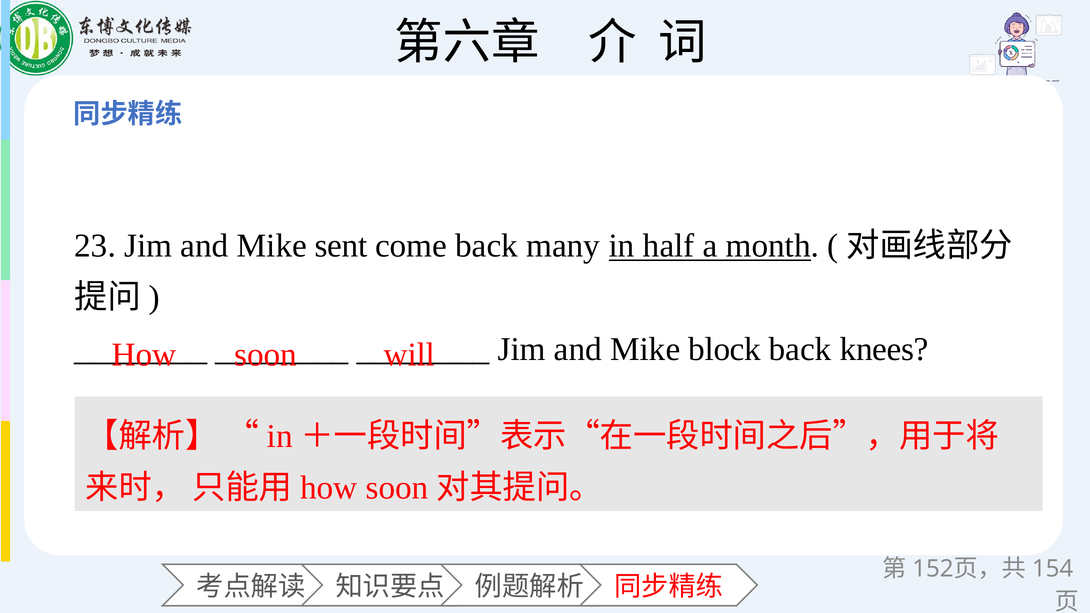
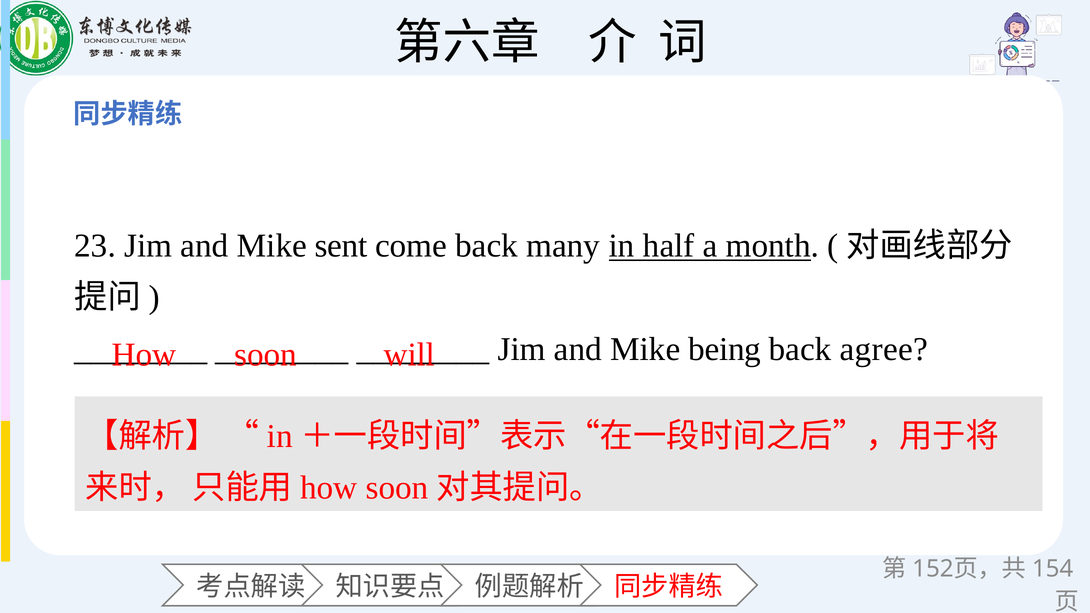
block: block -> being (725, 349)
knees: knees -> agree (884, 349)
